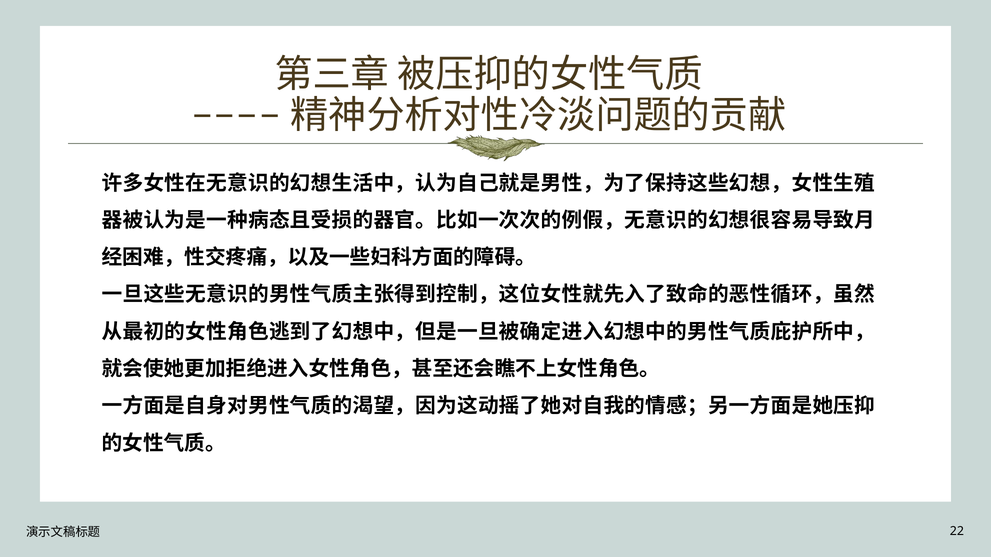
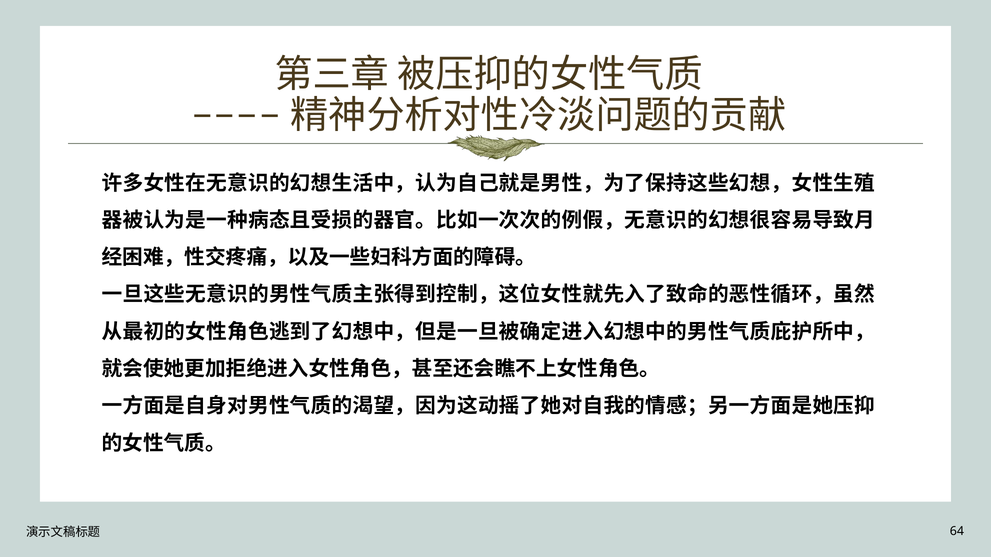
22: 22 -> 64 (957, 531)
